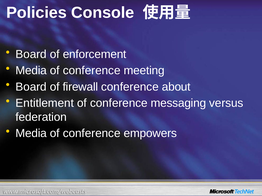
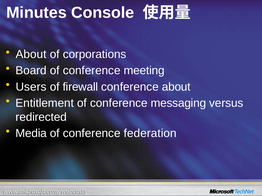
Policies: Policies -> Minutes (36, 13)
Board: Board -> About (31, 54)
enforcement: enforcement -> corporations (95, 54)
Media: Media -> Board (31, 71)
Board: Board -> Users (31, 87)
federation: federation -> redirected (41, 117)
empowers: empowers -> federation (150, 134)
